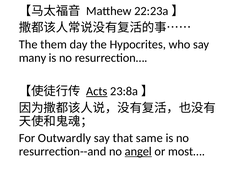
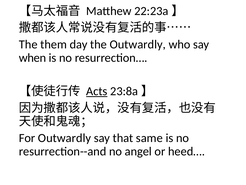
the Hypocrites: Hypocrites -> Outwardly (138, 44)
many: many -> when (33, 58)
angel underline: present -> none (138, 151)
most…: most… -> heed… (186, 151)
